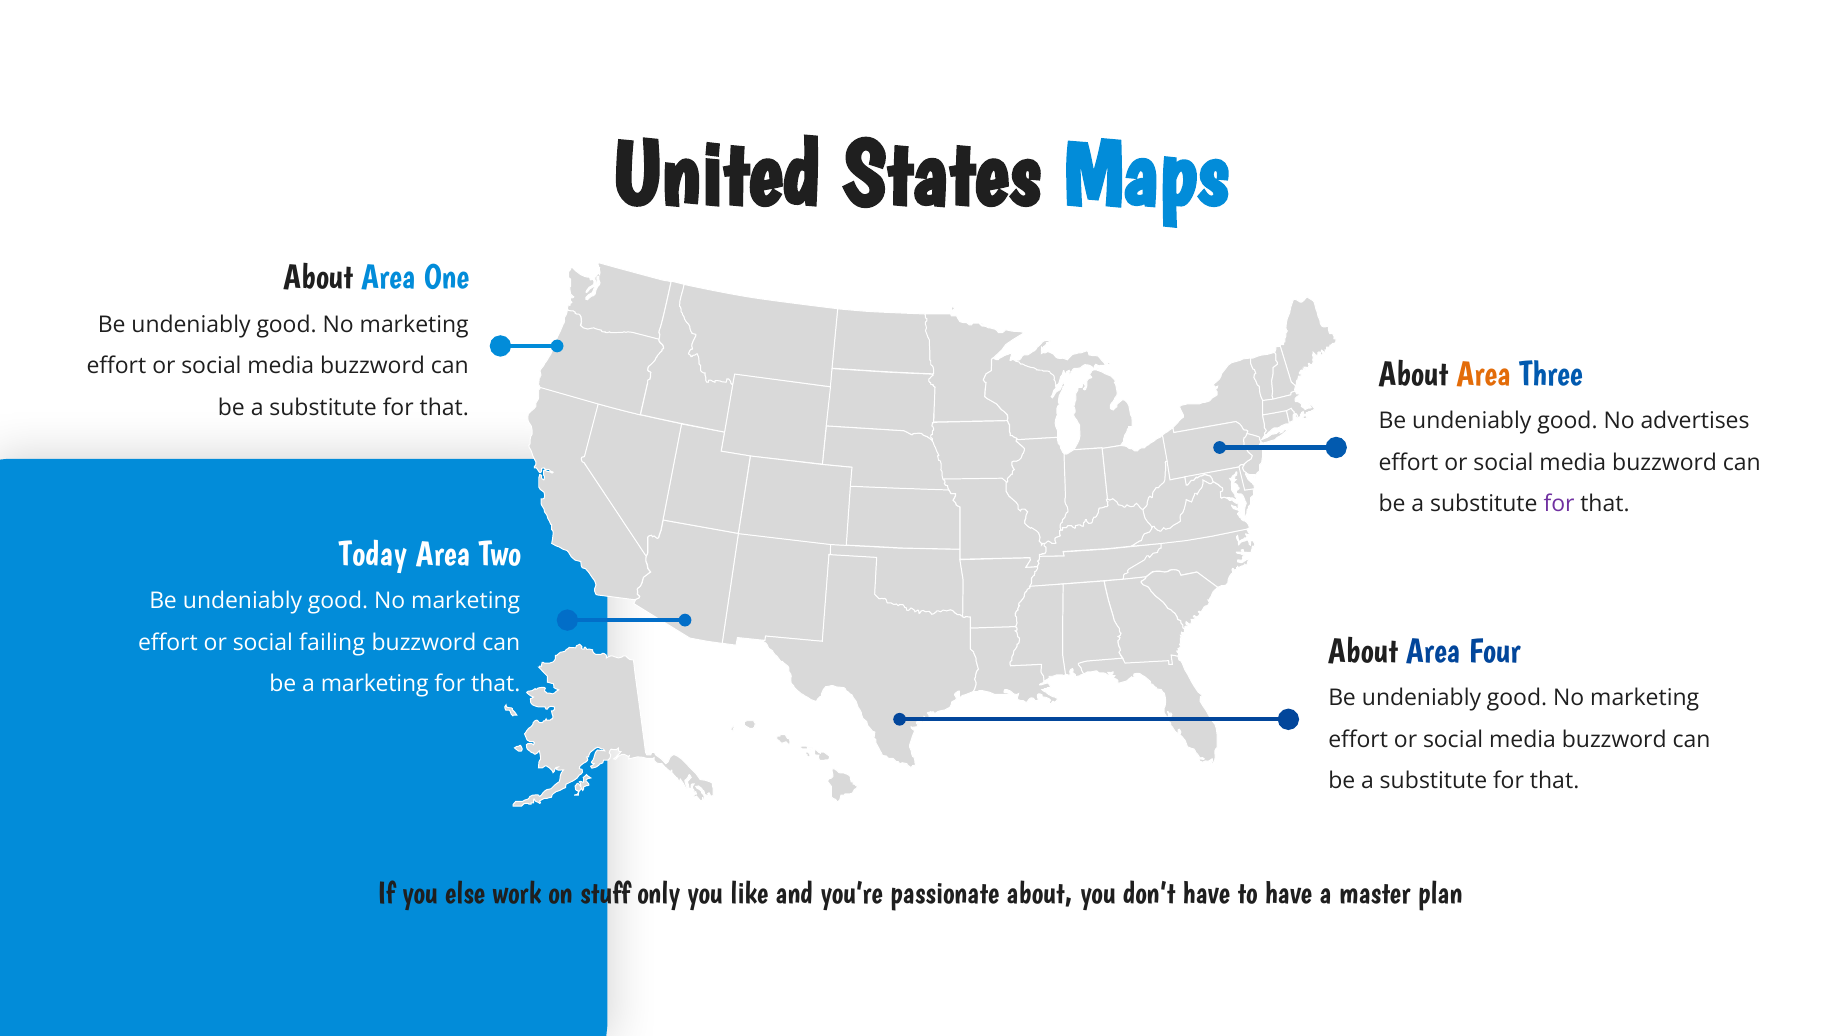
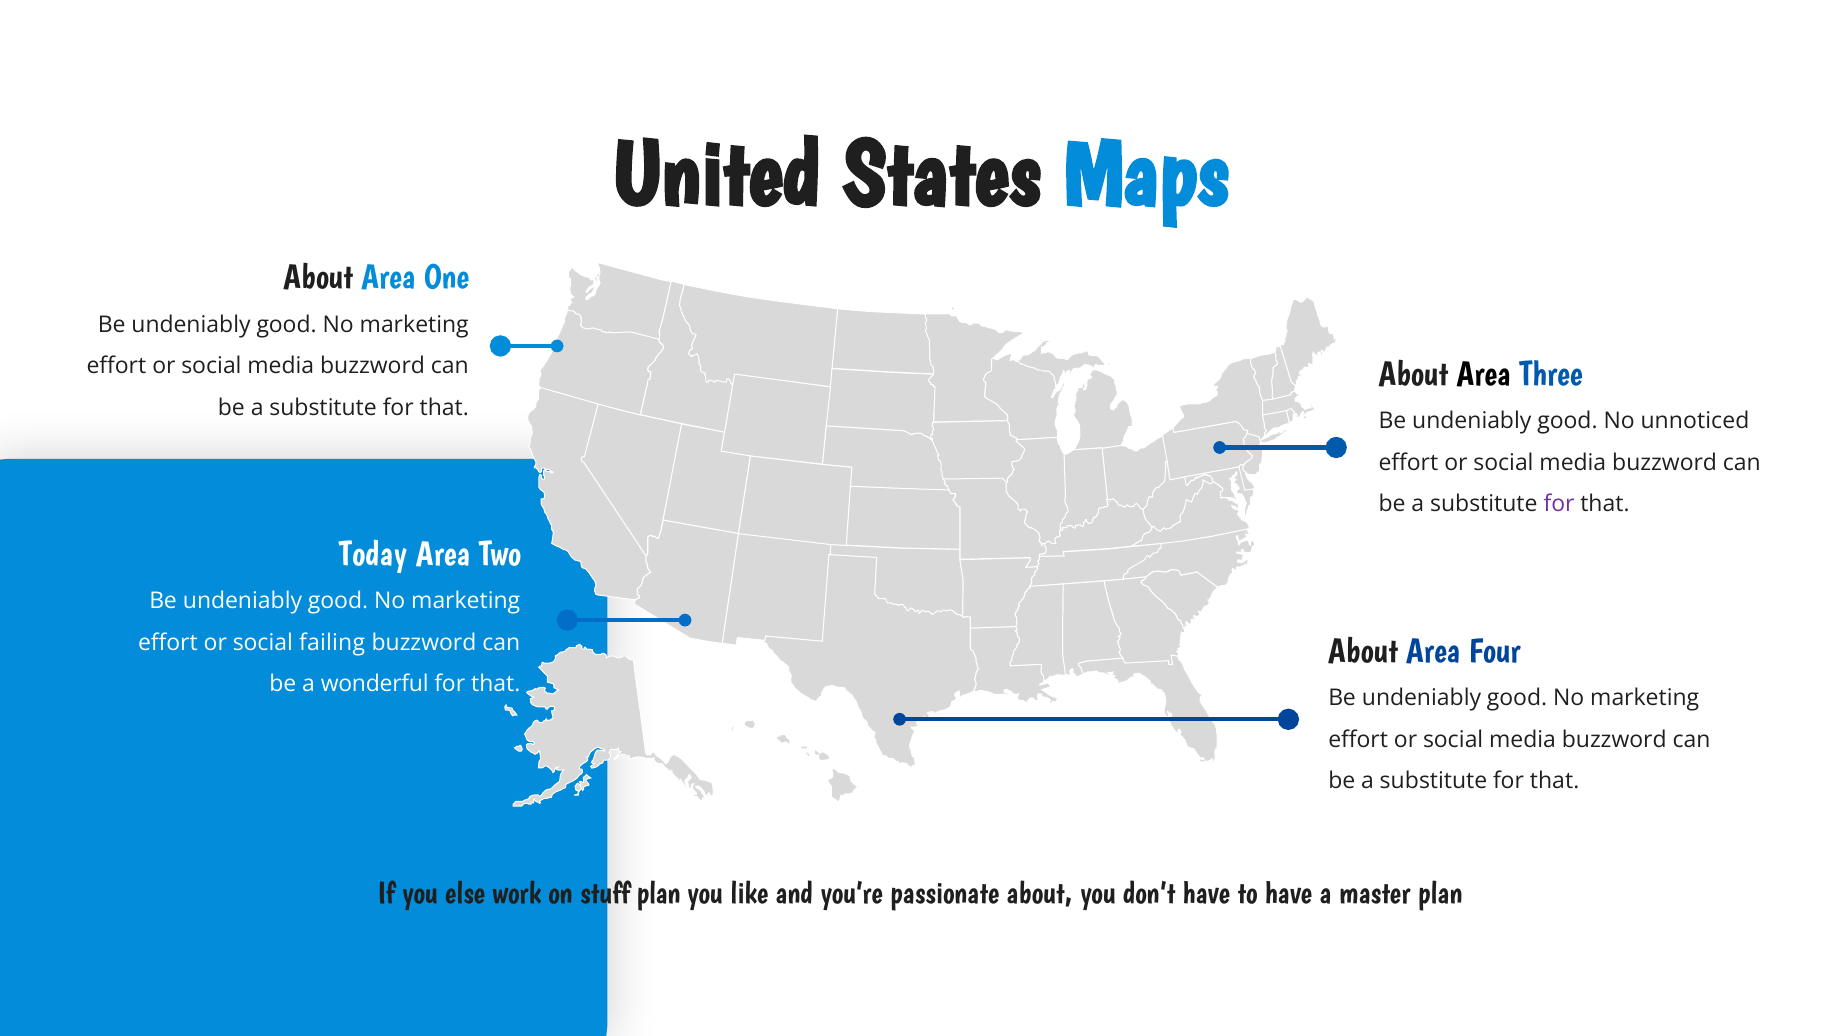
Area colour: orange -> black (1484, 374)
advertises: advertises -> unnoticed (1695, 421)
a marketing: marketing -> wonderful (375, 684)
stuff only: only -> plan (659, 893)
